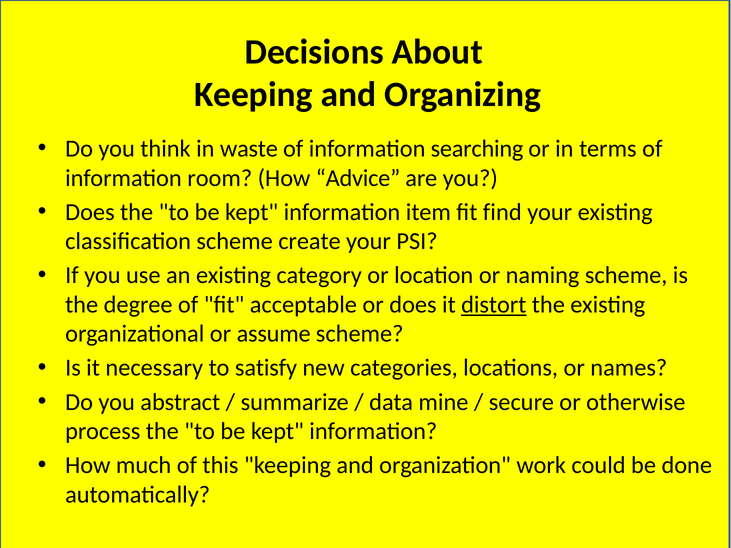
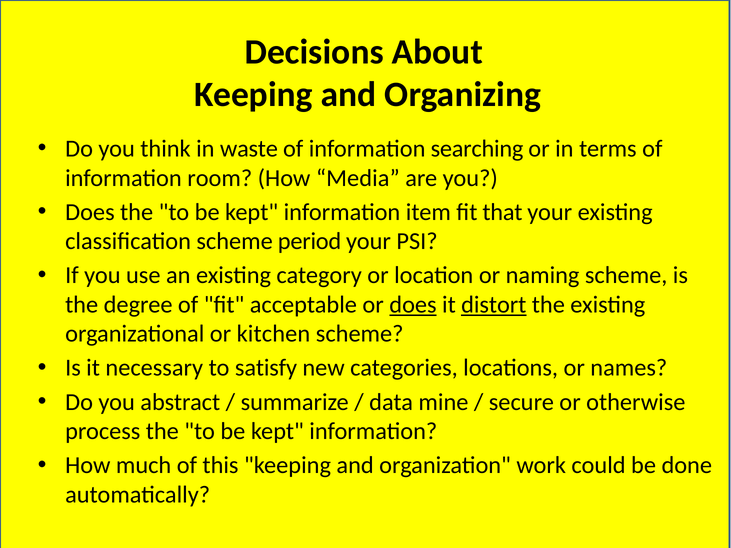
Advice: Advice -> Media (358, 178)
find: find -> that (502, 212)
create: create -> period (310, 241)
does underline: none -> present (413, 305)
assume: assume -> kitchen (273, 334)
